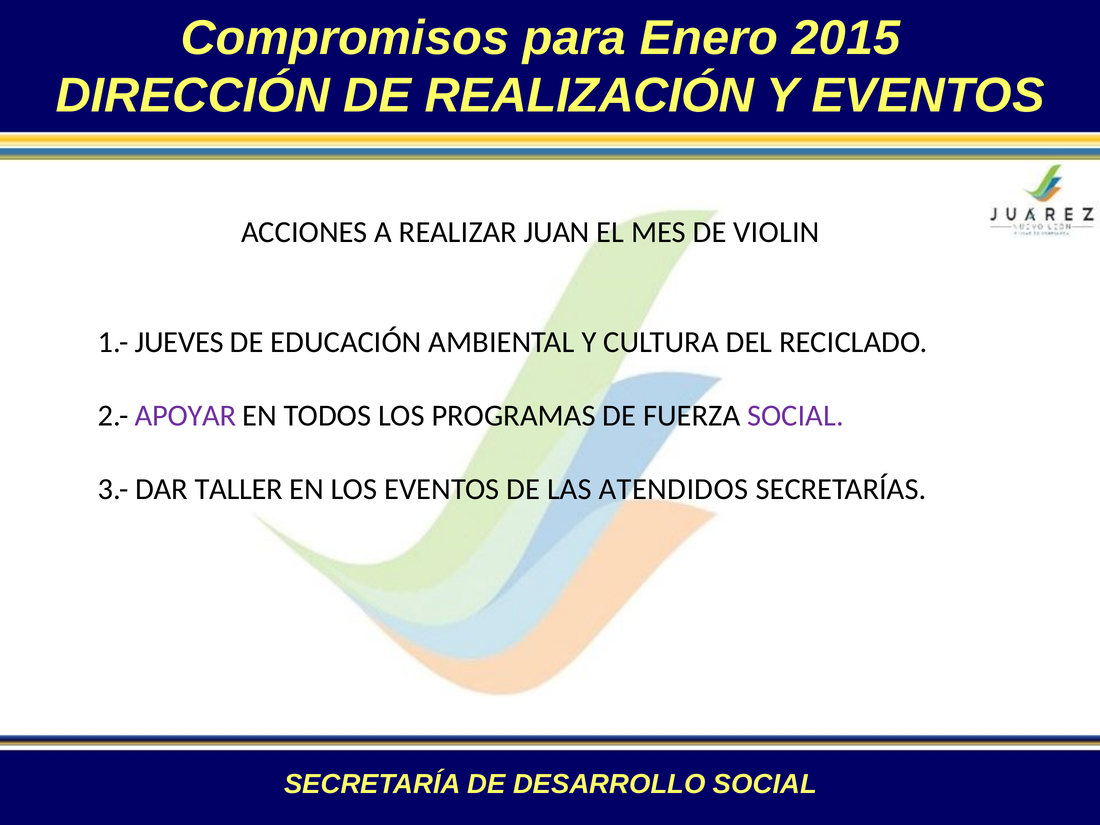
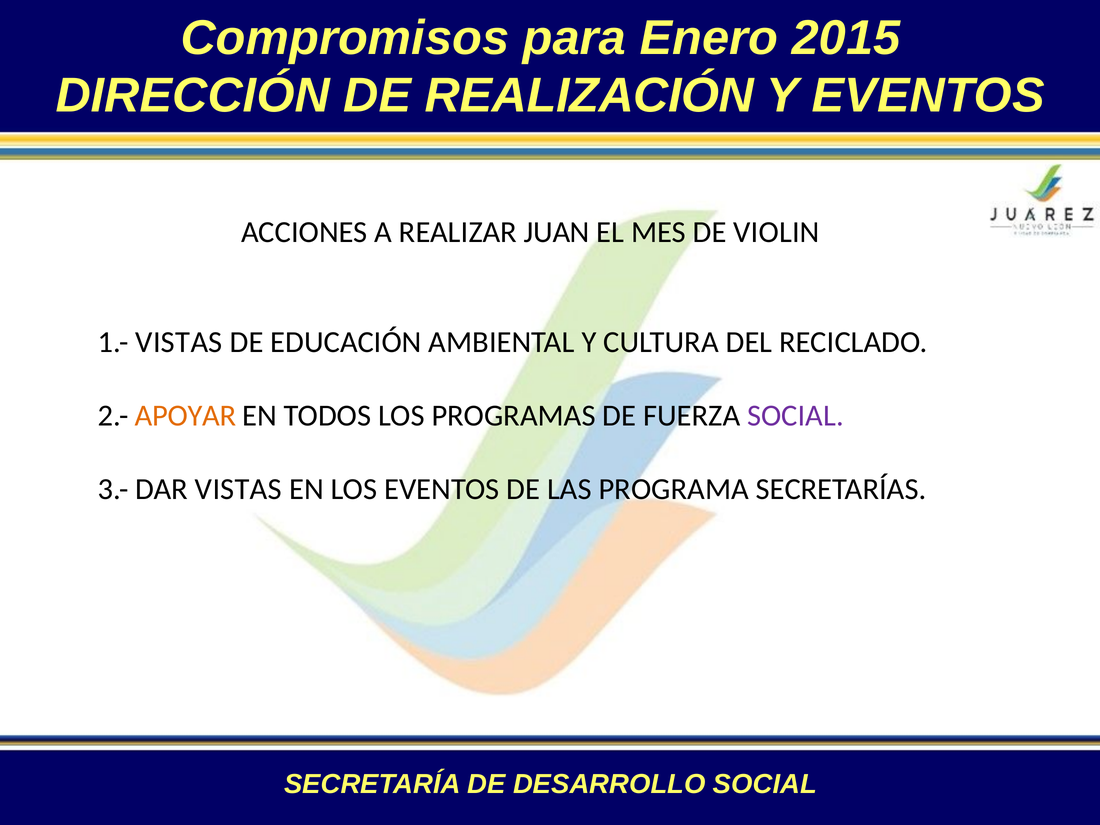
1.- JUEVES: JUEVES -> VISTAS (179, 342)
APOYAR colour: purple -> orange (185, 416)
DAR TALLER: TALLER -> VISTAS (238, 489)
ATENDIDOS: ATENDIDOS -> PROGRAMA (674, 489)
